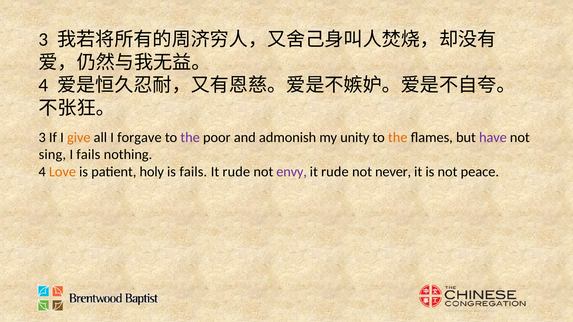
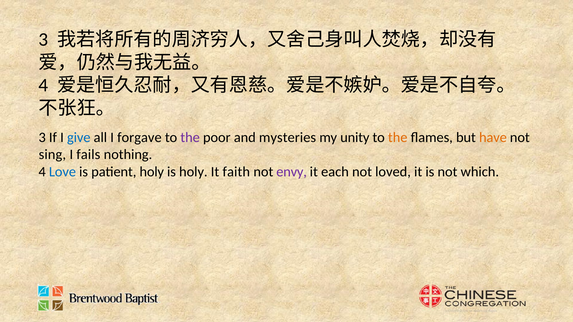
give colour: orange -> blue (79, 138)
admonish: admonish -> mysteries (288, 138)
have colour: purple -> orange (493, 138)
Love colour: orange -> blue (62, 172)
is fails: fails -> holy (193, 172)
rude: rude -> faith (236, 172)
rude: rude -> each (335, 172)
never: never -> loved (393, 172)
peace: peace -> which (480, 172)
